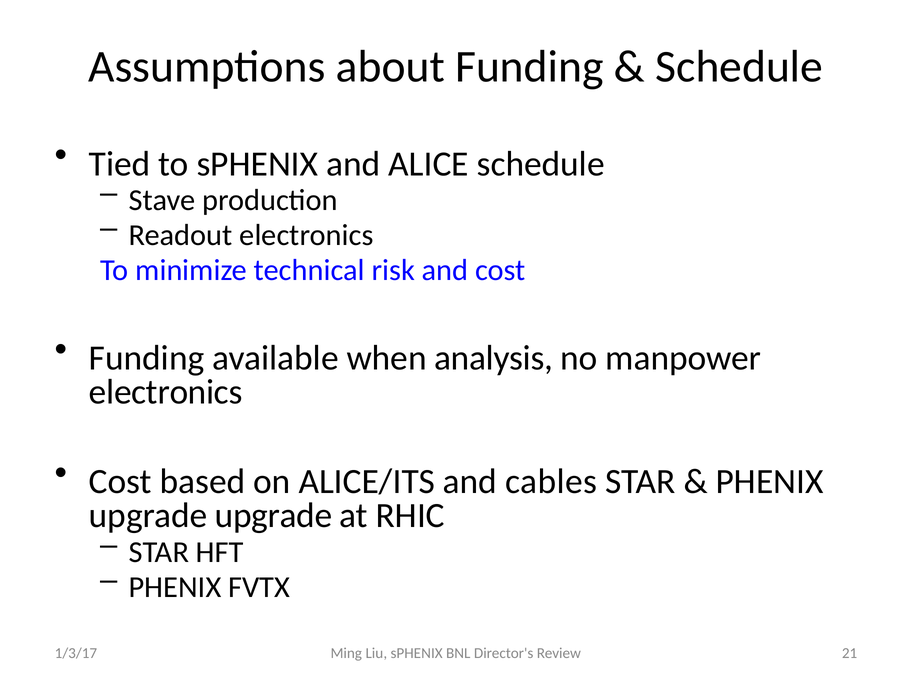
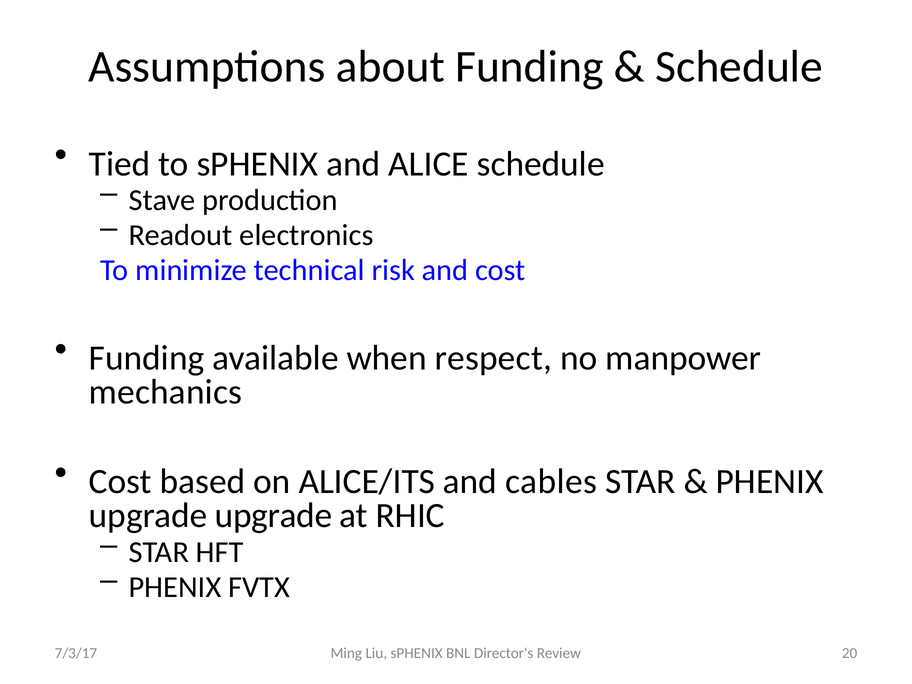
analysis: analysis -> respect (493, 358)
electronics: electronics -> mechanics (165, 392)
21: 21 -> 20 (850, 653)
1/3/17: 1/3/17 -> 7/3/17 (76, 653)
